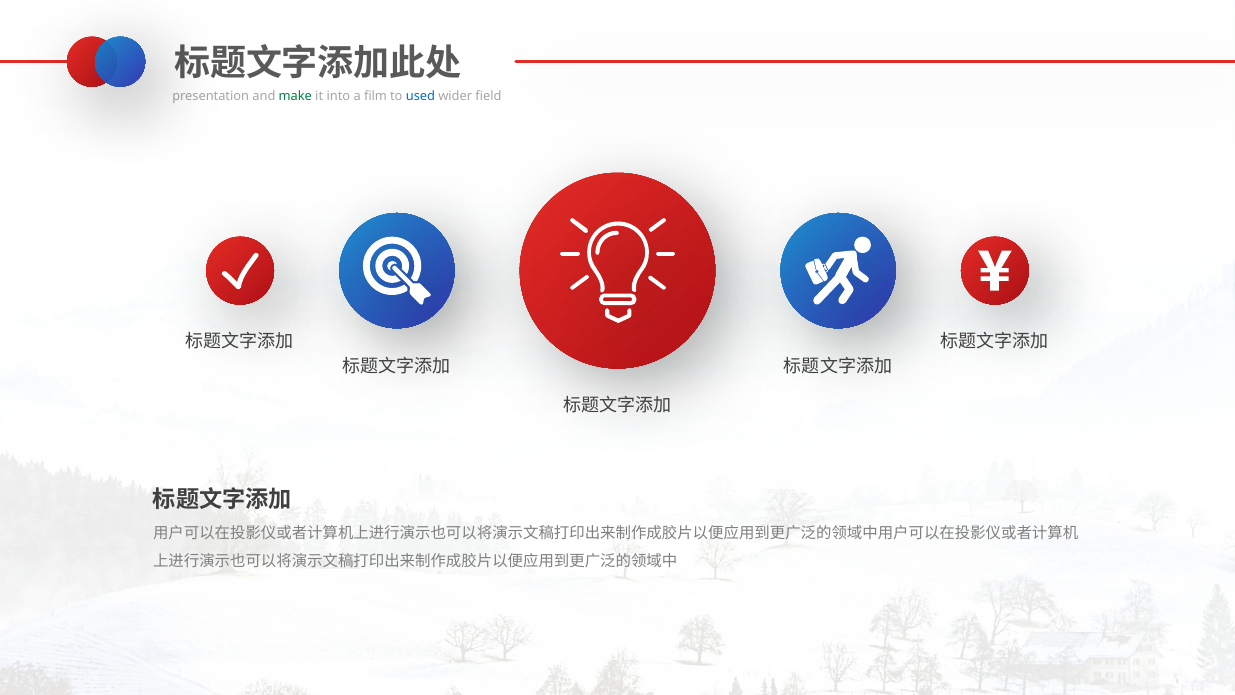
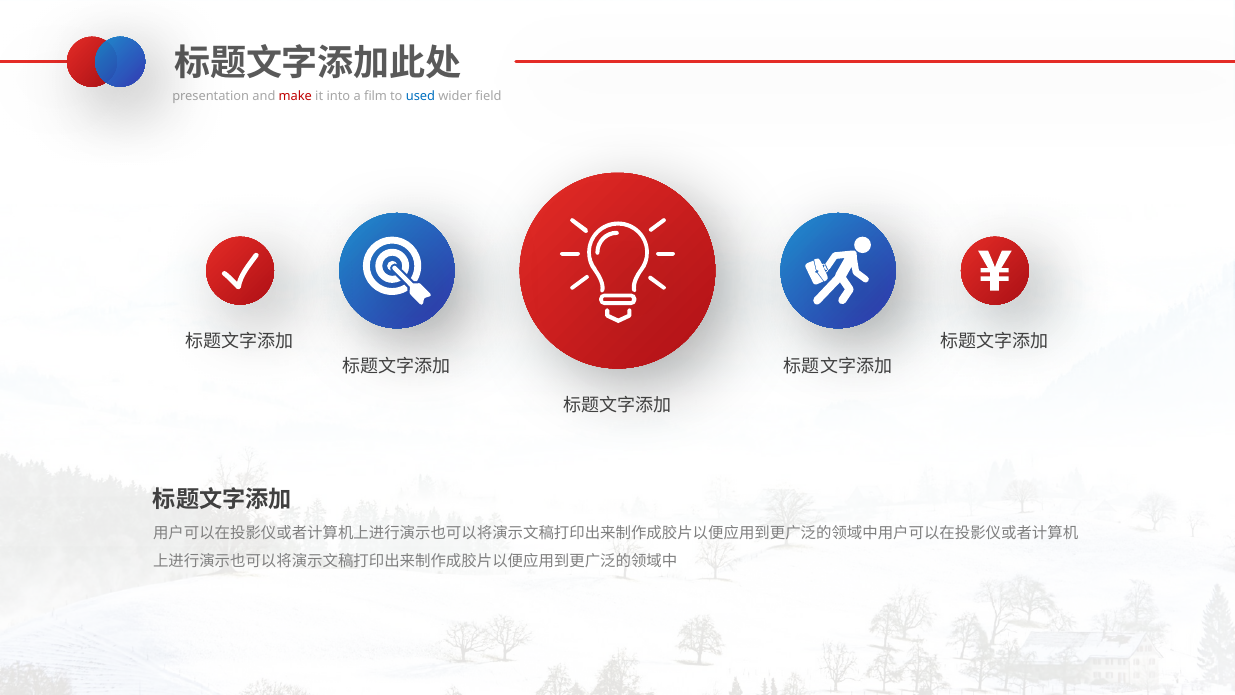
make colour: green -> red (295, 96)
